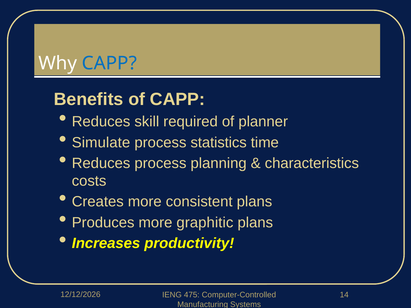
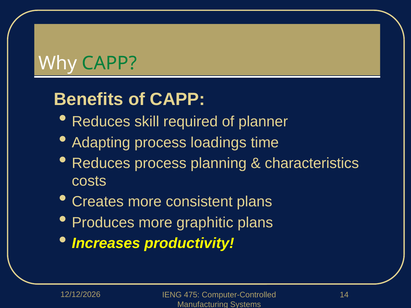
CAPP colour: blue -> green (109, 63)
Simulate: Simulate -> Adapting (101, 143)
statistics: statistics -> loadings (219, 143)
